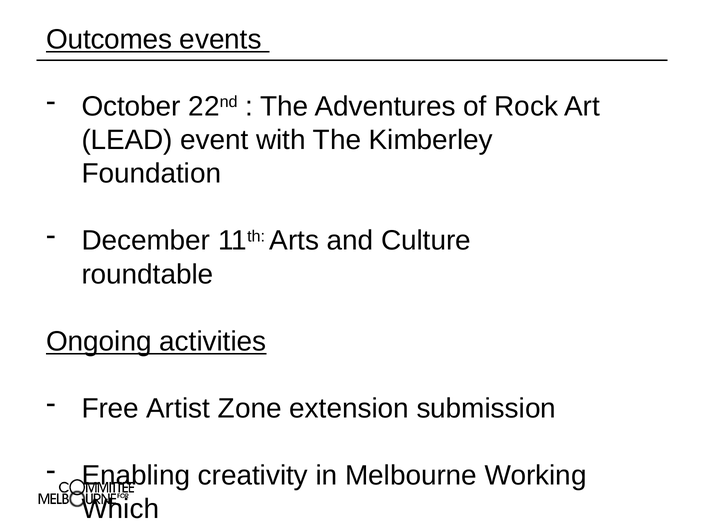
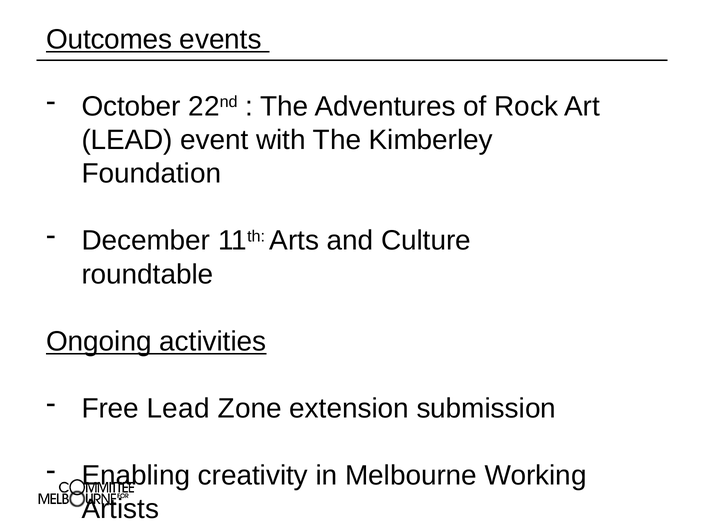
Free Artist: Artist -> Lead (178, 409)
Which: Which -> Artists (120, 509)
